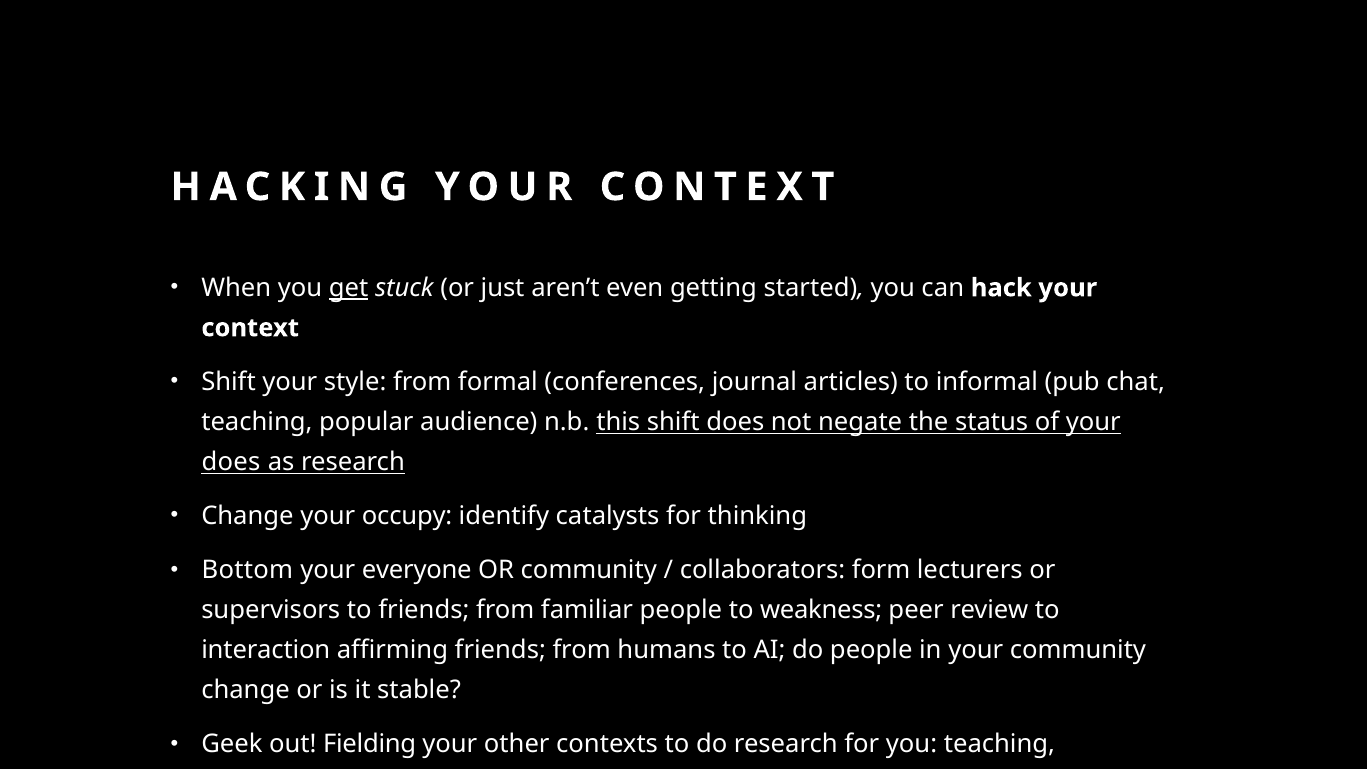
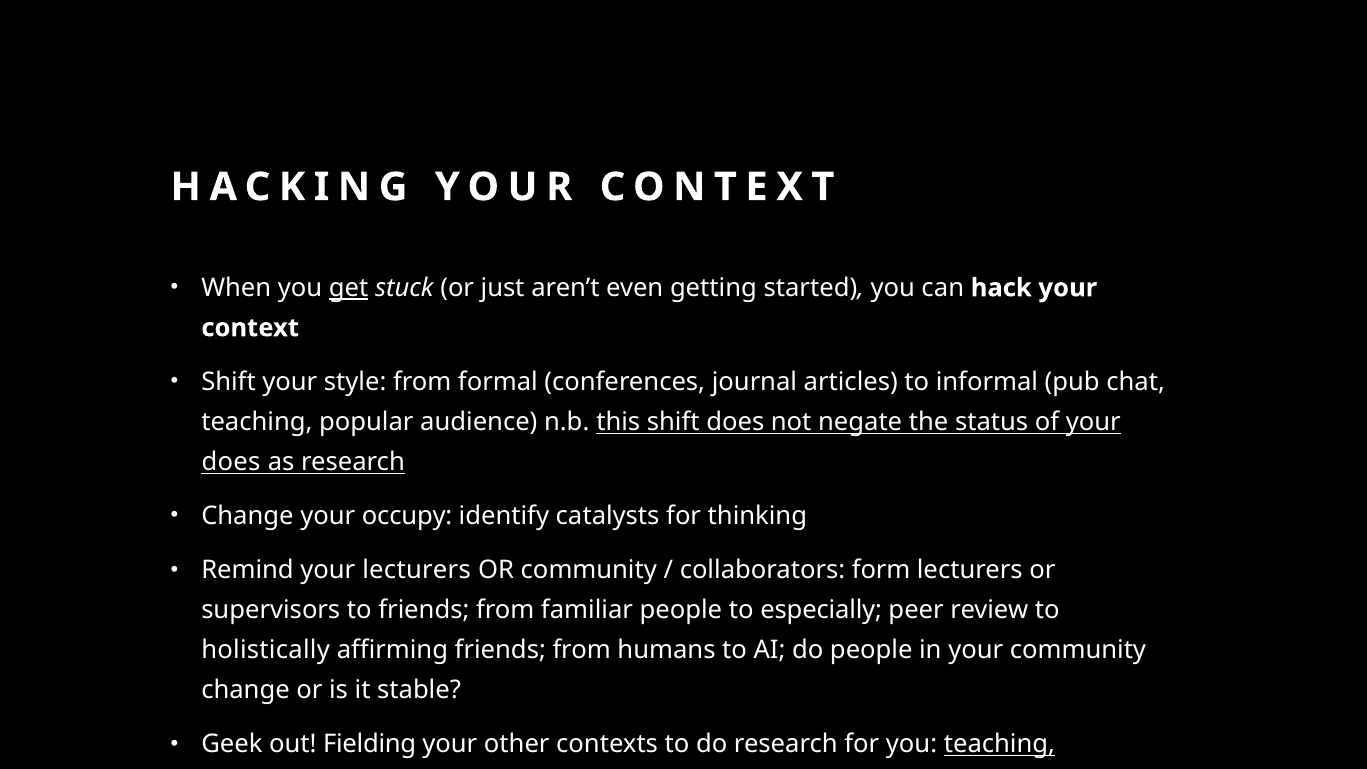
Bottom: Bottom -> Remind (247, 570)
your everyone: everyone -> lecturers (417, 570)
weakness: weakness -> especially (821, 610)
interaction: interaction -> holistically (266, 650)
teaching underline: none -> present (999, 744)
